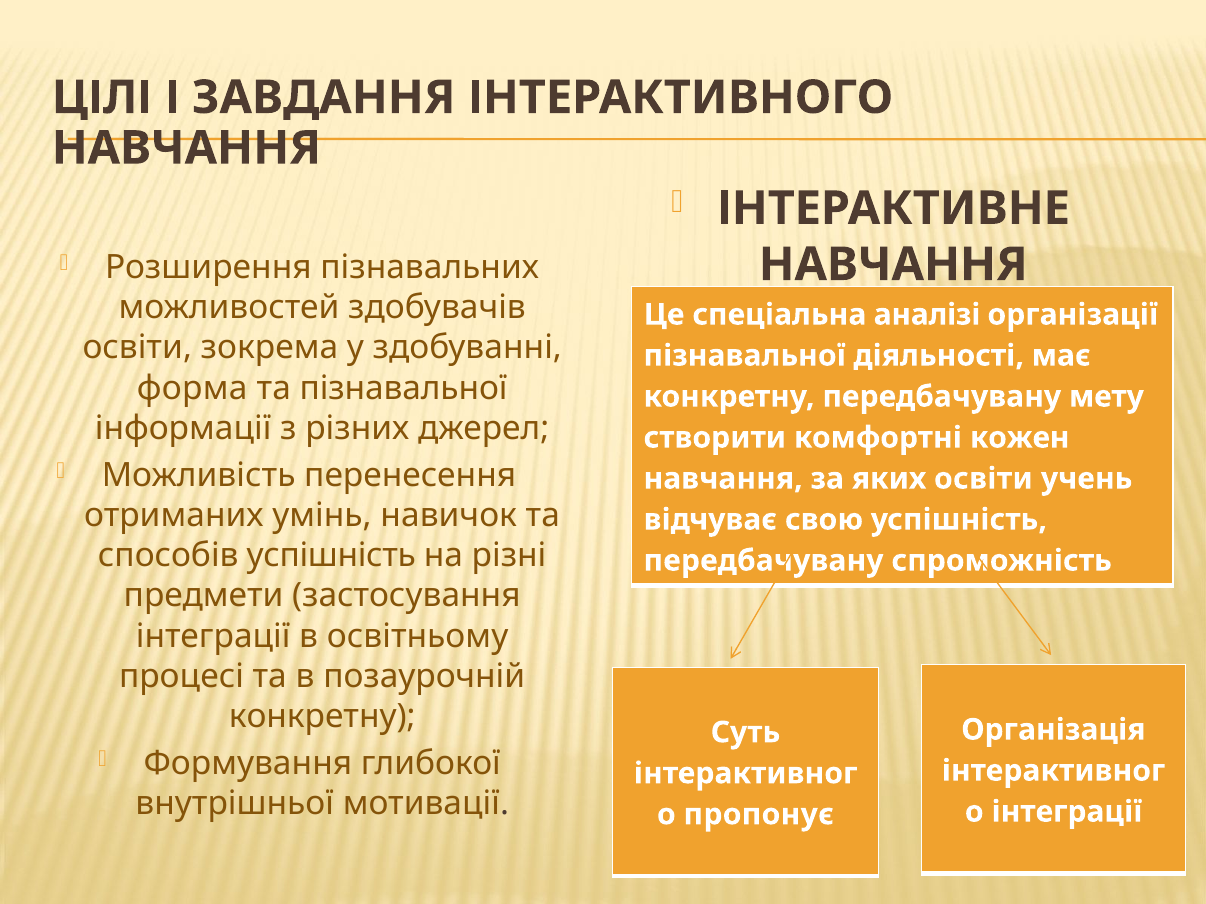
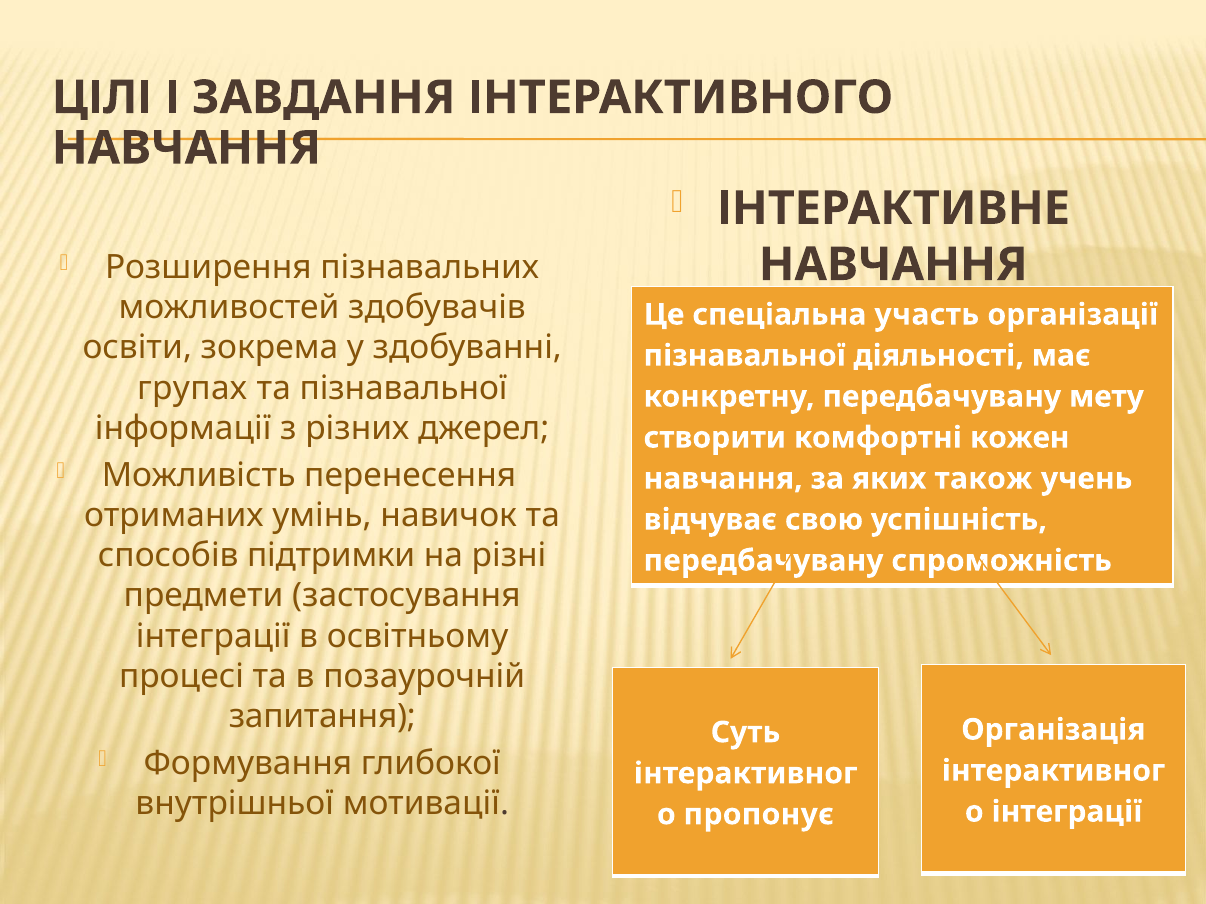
аналізі: аналізі -> участь (927, 315)
форма: форма -> групах (192, 388)
яких освіти: освіти -> також (983, 479)
способів успішність: успішність -> підтримки (331, 556)
конкретну: конкретну -> запитання (322, 717)
